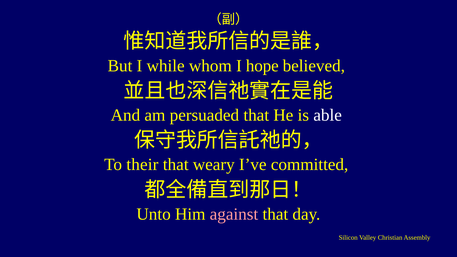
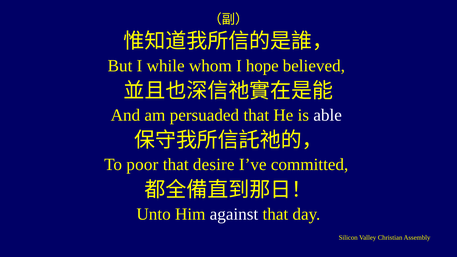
their: their -> poor (142, 165)
weary: weary -> desire (214, 165)
against colour: pink -> white (234, 214)
